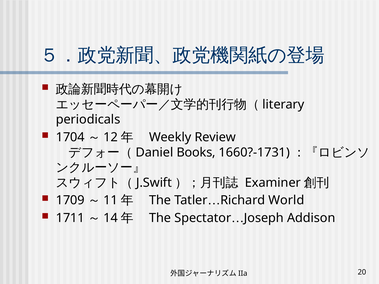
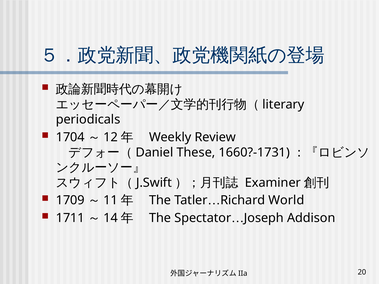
Books: Books -> These (196, 152)
